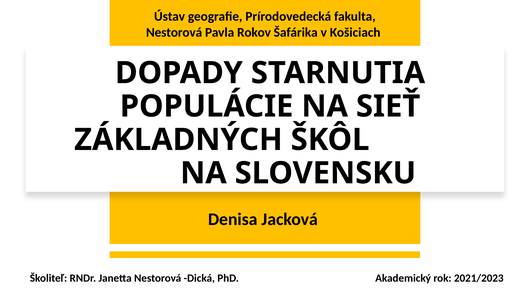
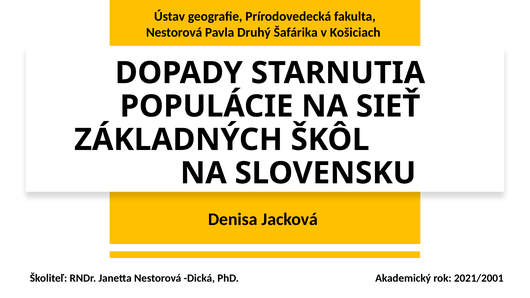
Rokov: Rokov -> Druhý (254, 32)
2021/2023: 2021/2023 -> 2021/2001 (479, 278)
